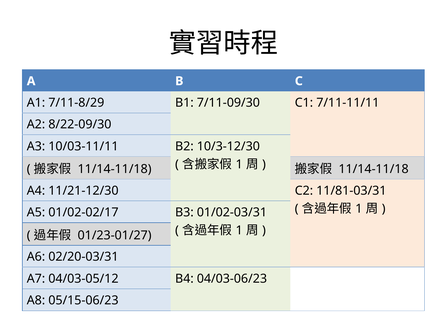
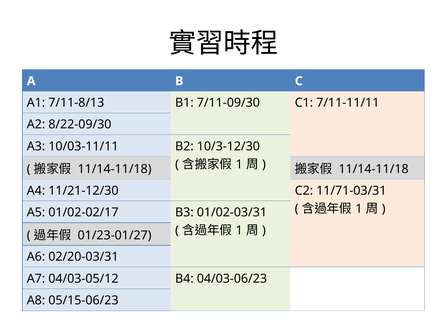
7/11-8/29: 7/11-8/29 -> 7/11-8/13 (76, 102)
11/81-03/31: 11/81-03/31 -> 11/71-03/31 (351, 190)
